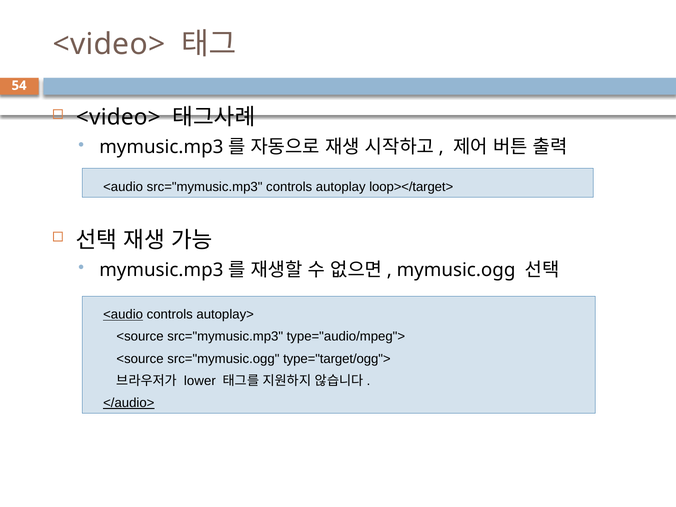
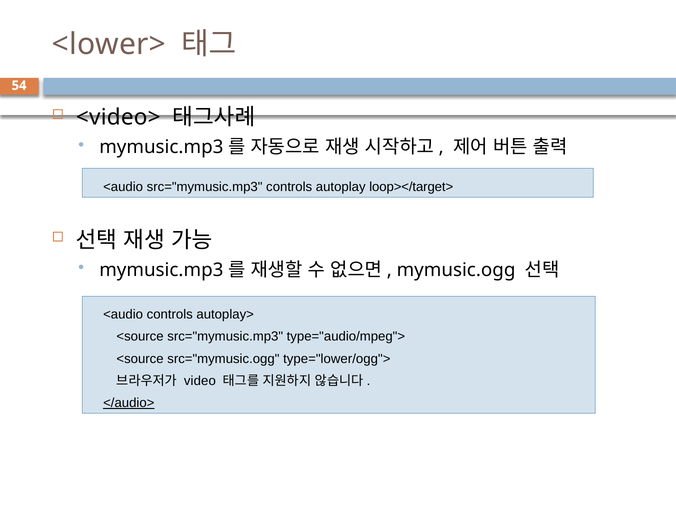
<video>: <video> -> <lower> (109, 44)
<audio underline: present -> none (123, 314)
type="target/ogg">: type="target/ogg"> -> type="lower/ogg"> (337, 359)
lower: lower -> video (200, 381)
